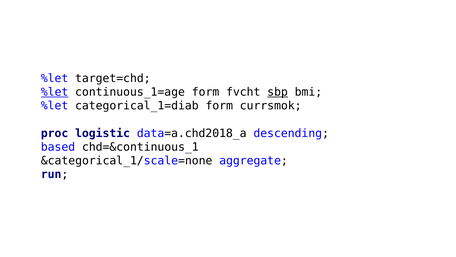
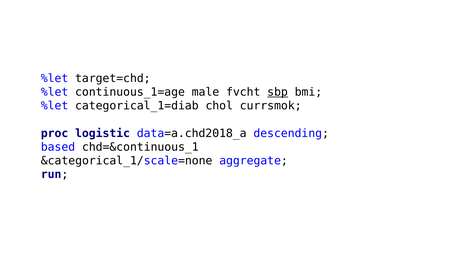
%let underline: present -> none (55, 92)
continuous_1=age form: form -> male (206, 92)
categorical_1=diab form: form -> chol (219, 106)
